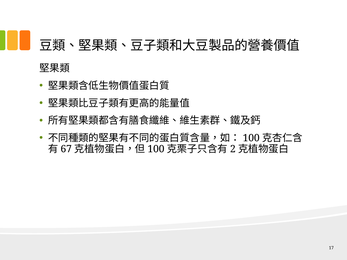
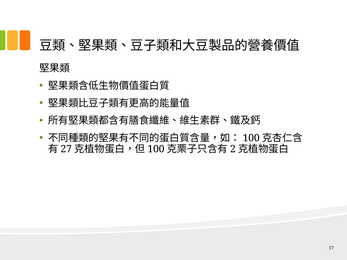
67: 67 -> 27 (66, 149)
